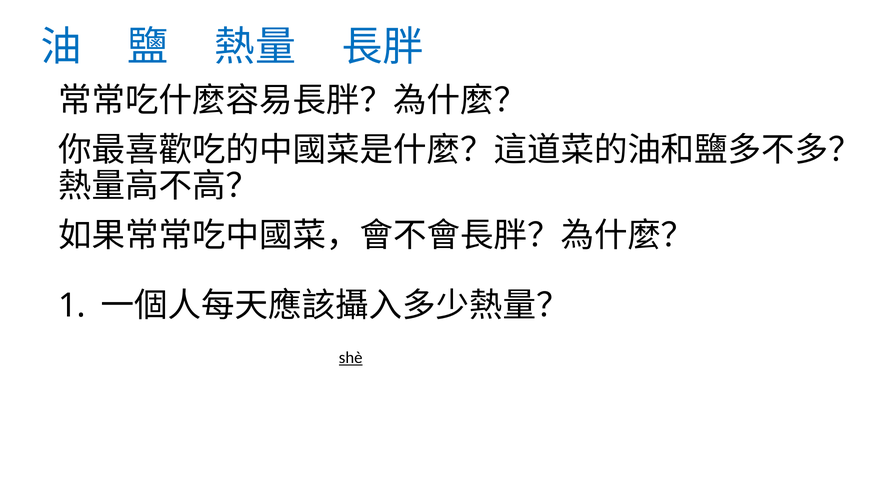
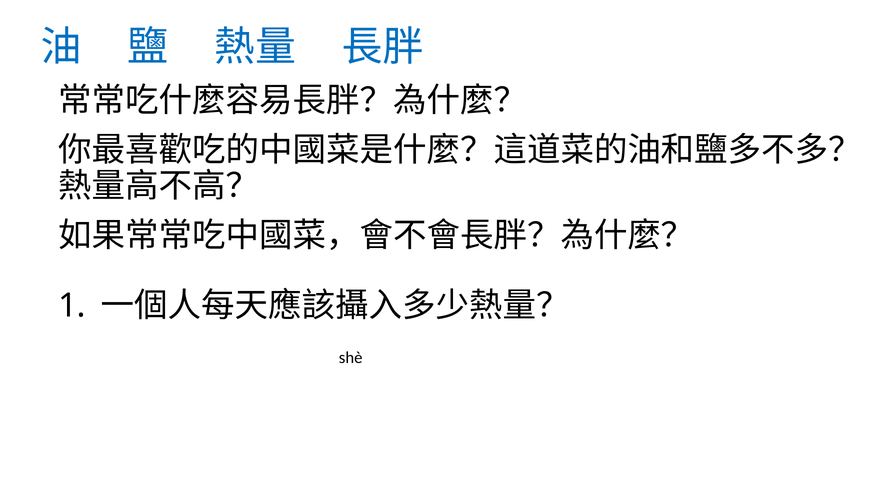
shè underline: present -> none (351, 358)
